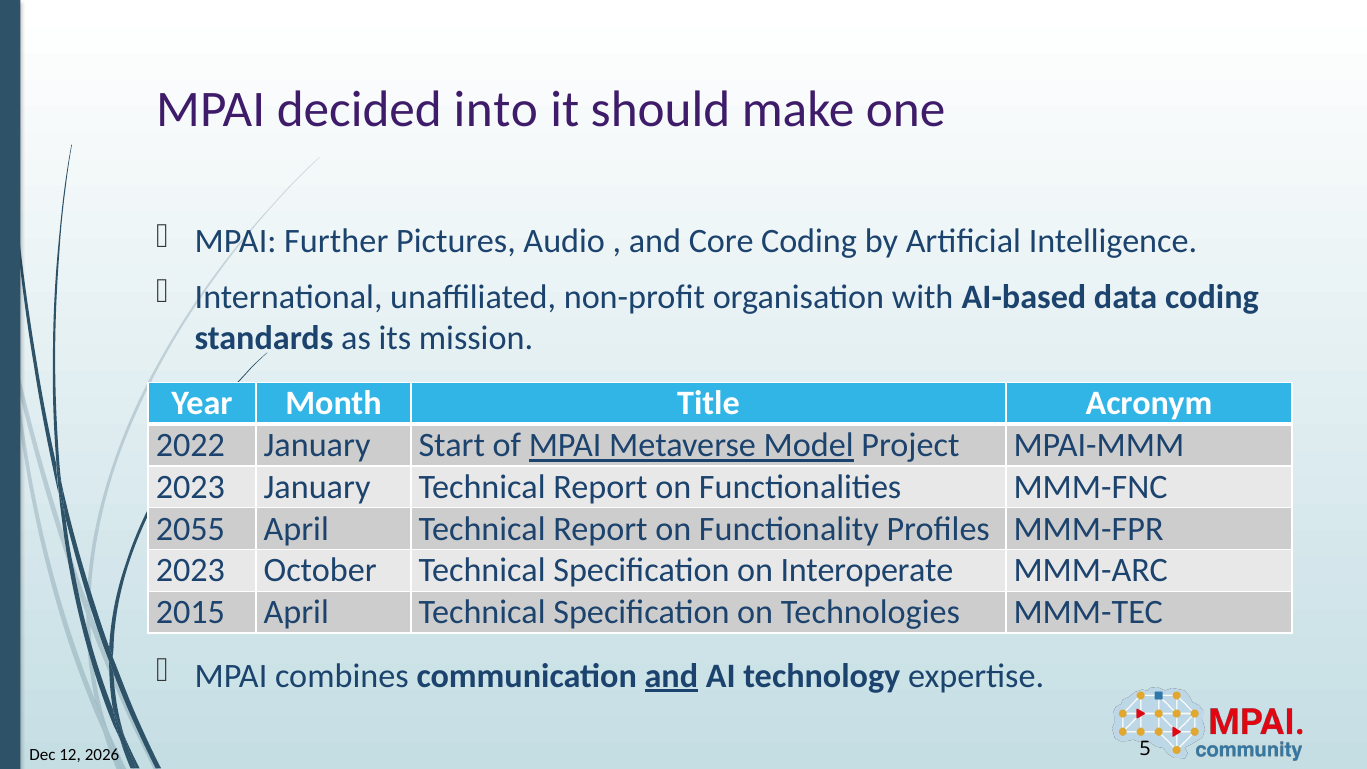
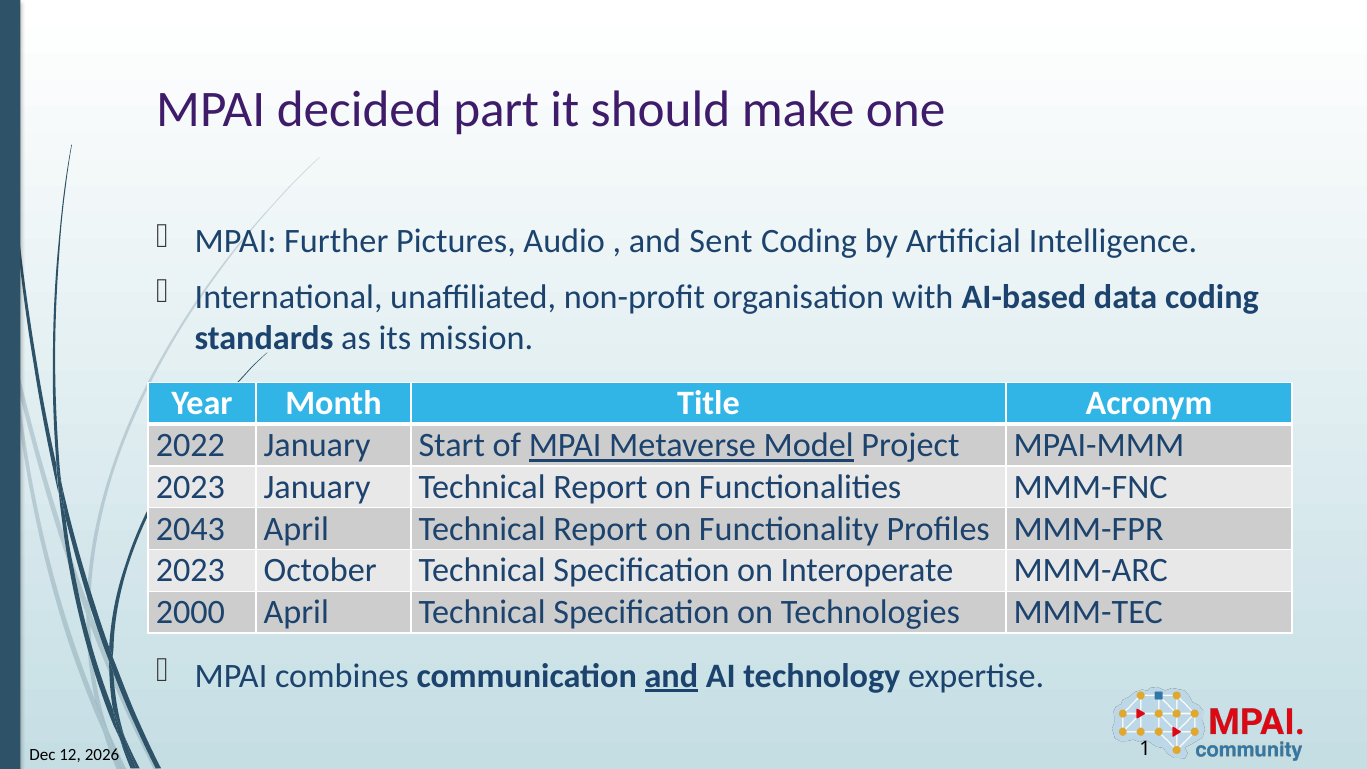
into: into -> part (496, 109)
Core: Core -> Sent (721, 242)
2055: 2055 -> 2043 (190, 529)
2015: 2015 -> 2000 (190, 612)
5: 5 -> 1 (1145, 749)
